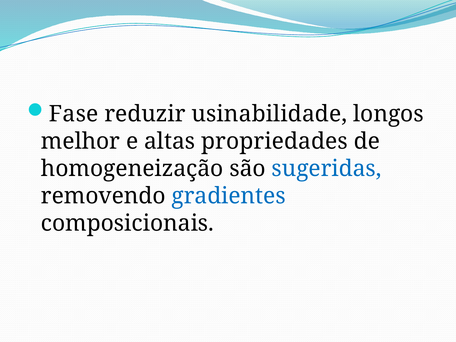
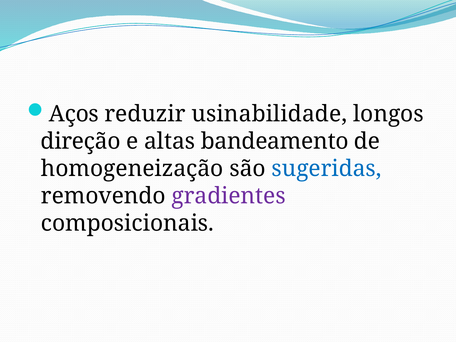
Fase: Fase -> Aços (74, 114)
melhor: melhor -> direção (81, 141)
propriedades: propriedades -> bandeamento (275, 141)
gradientes colour: blue -> purple (229, 196)
